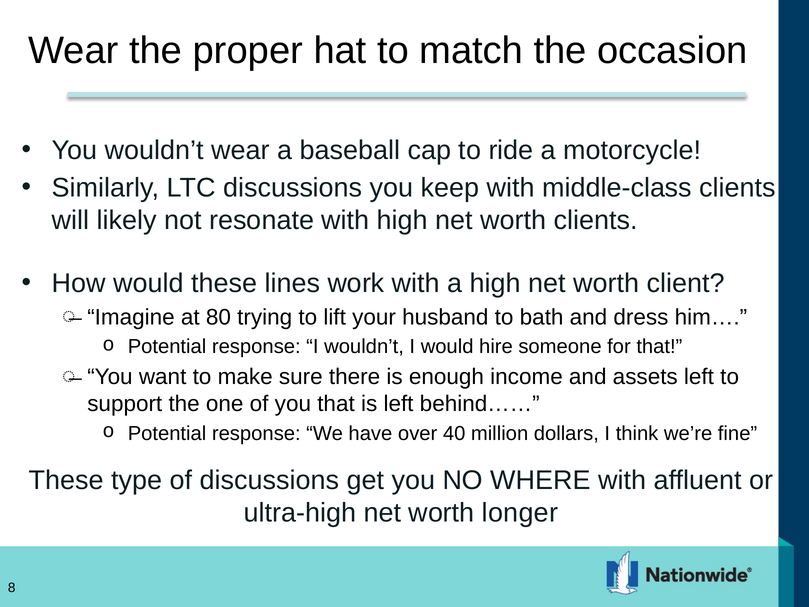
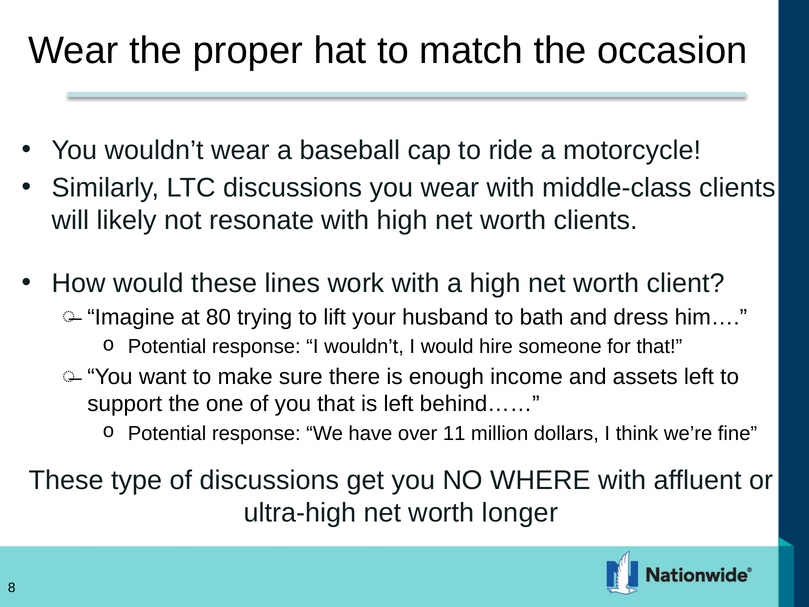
you keep: keep -> wear (450, 188)
40: 40 -> 11 (454, 433)
